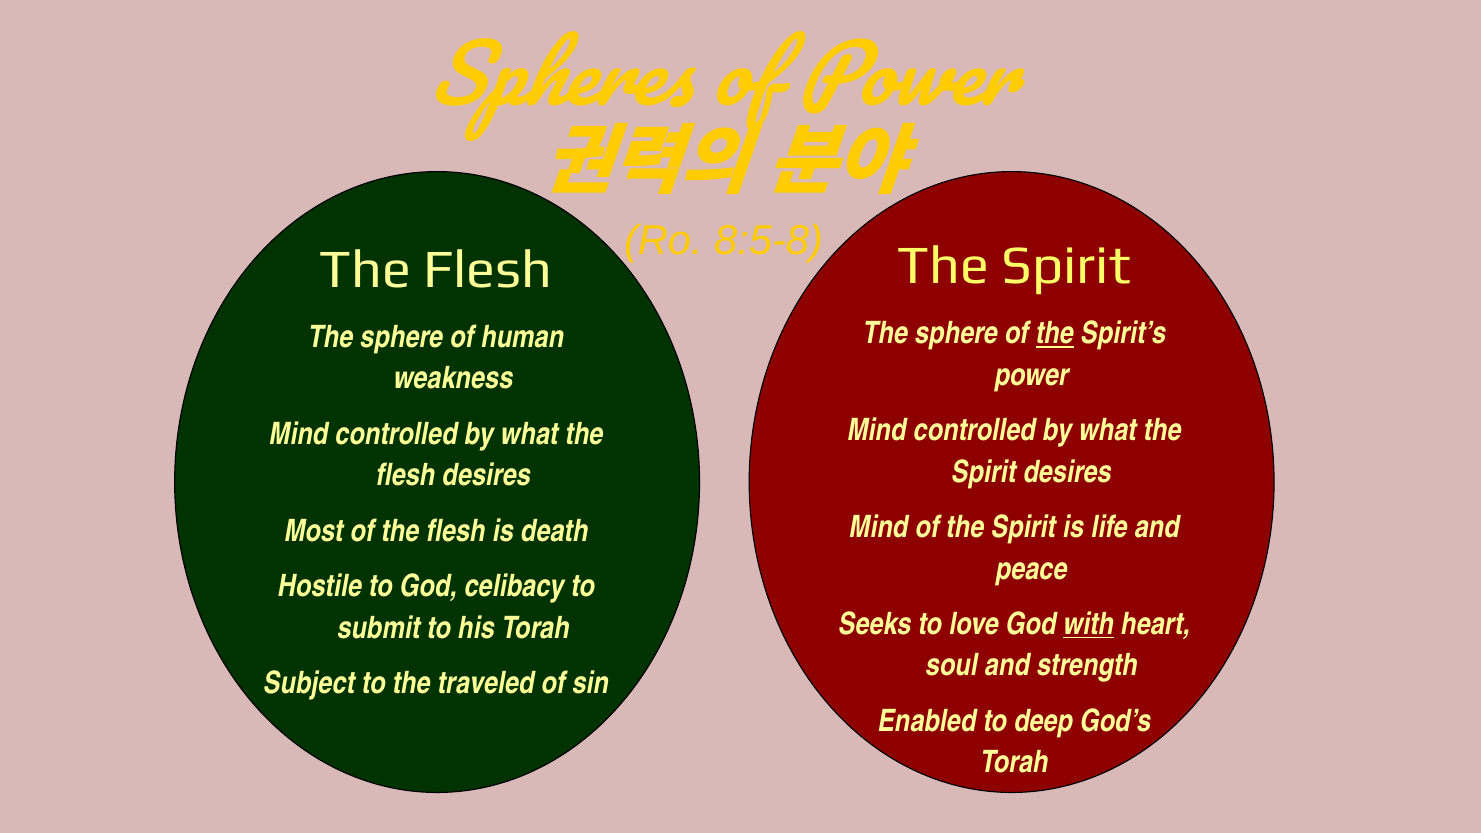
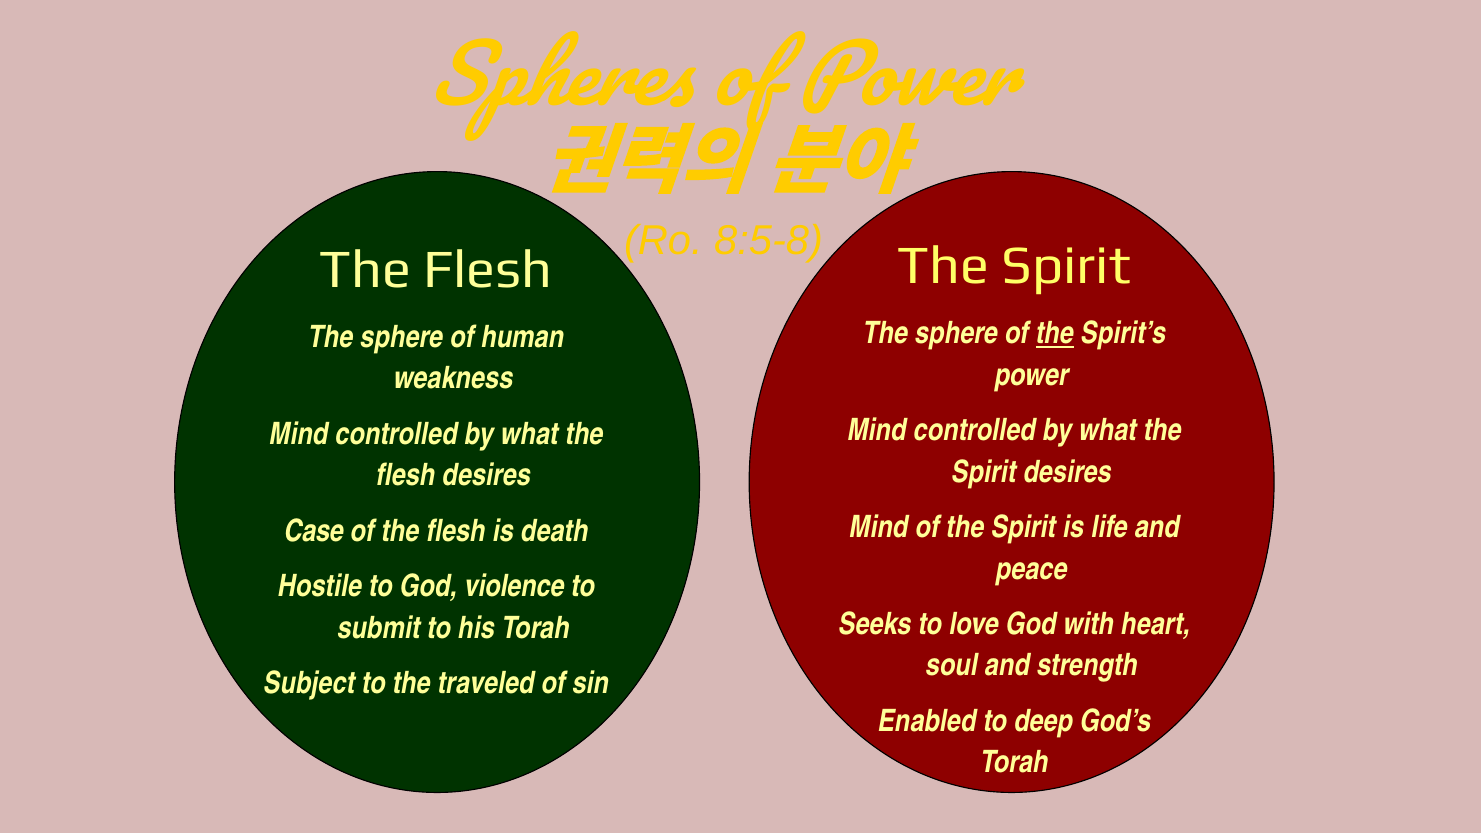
Most: Most -> Case (314, 531)
celibacy: celibacy -> violence (514, 586)
with underline: present -> none (1089, 624)
